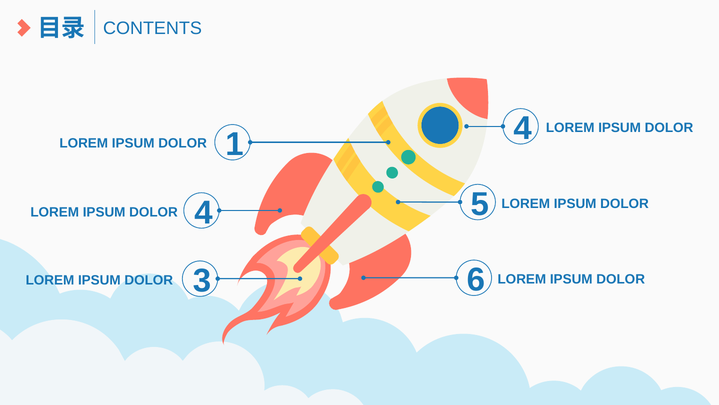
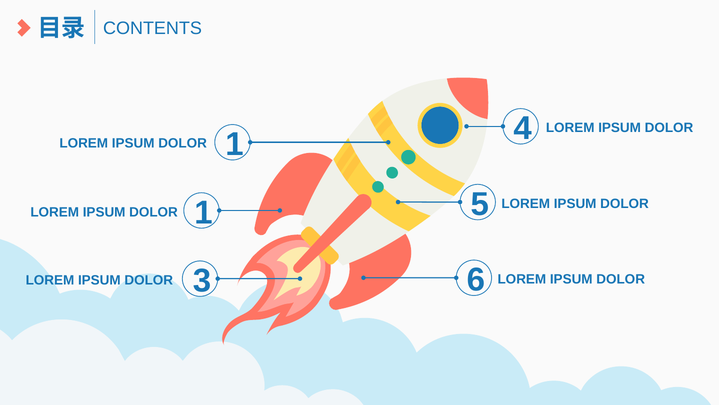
4: 4 -> 1 (203, 212)
